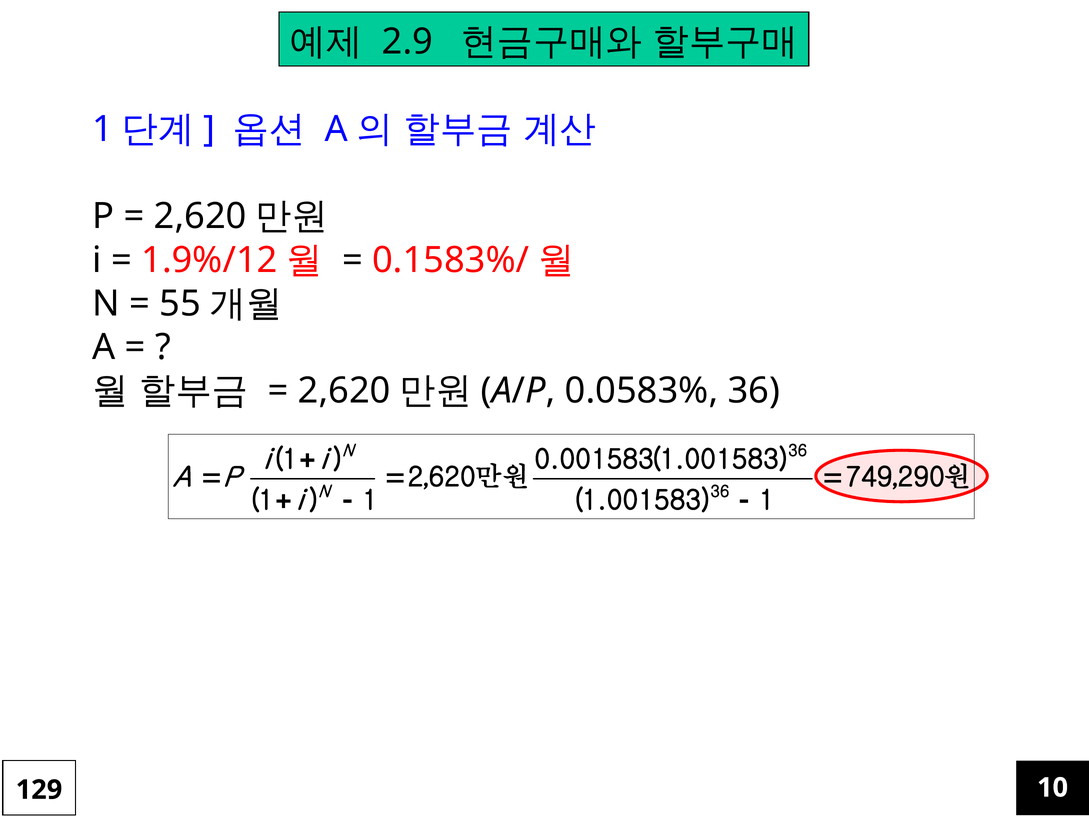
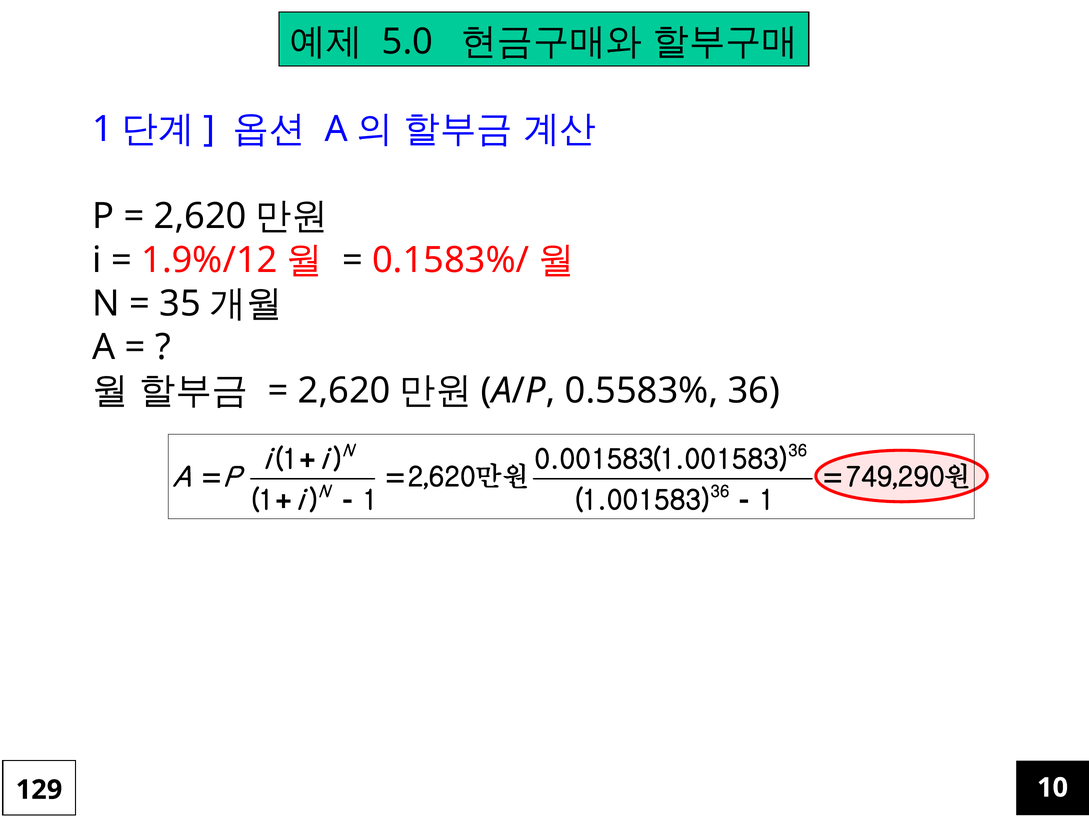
2.9: 2.9 -> 5.0 (407, 42)
55: 55 -> 35 (180, 304)
0.0583%: 0.0583% -> 0.5583% (642, 391)
